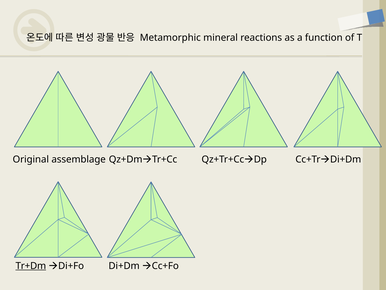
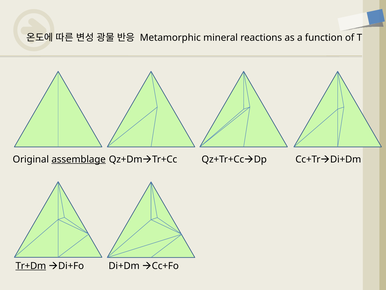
assemblage underline: none -> present (79, 159)
